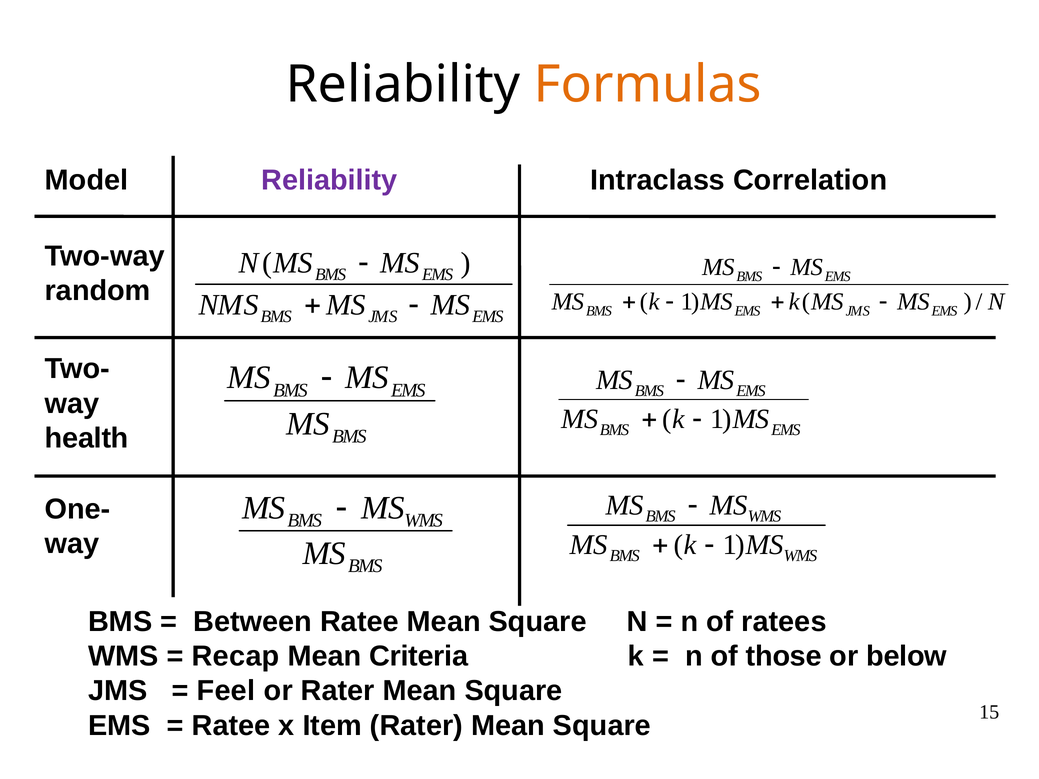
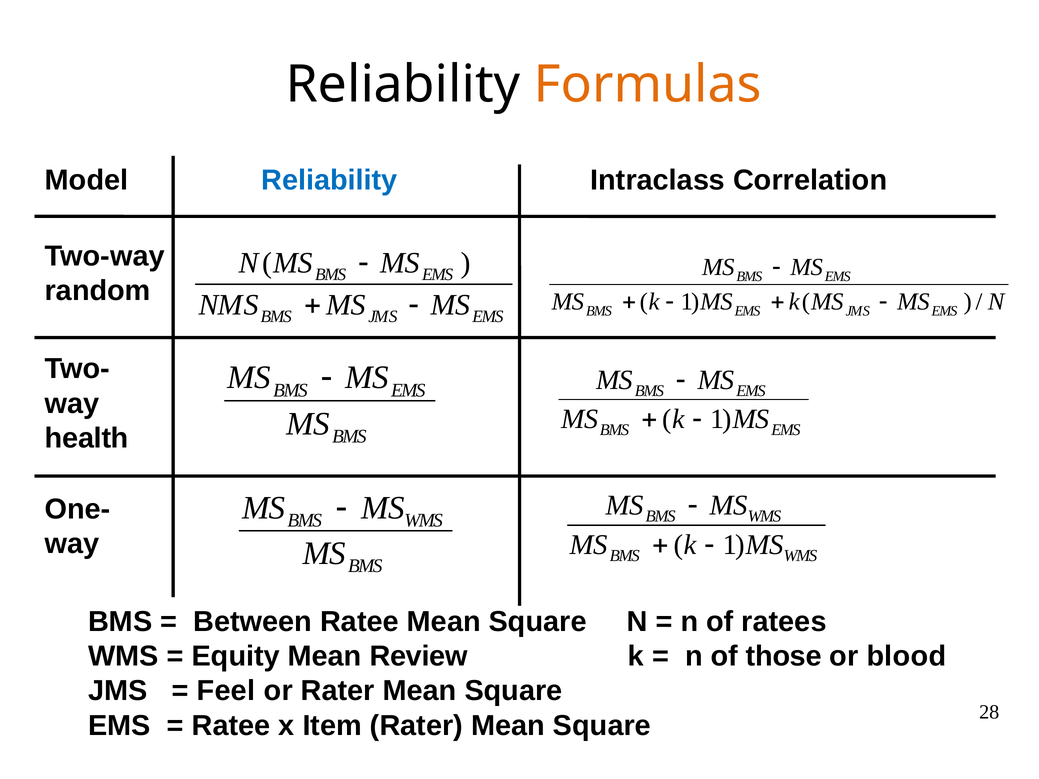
Reliability colour: purple -> blue (329, 180)
Recap: Recap -> Equity (236, 656)
Criteria: Criteria -> Review (419, 656)
below: below -> blood (906, 656)
15: 15 -> 28 (989, 712)
